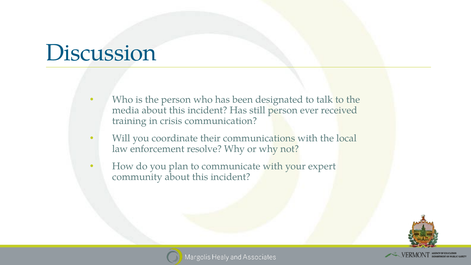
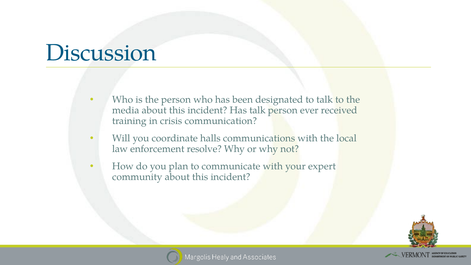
Has still: still -> talk (257, 110)
their: their -> halls (210, 138)
